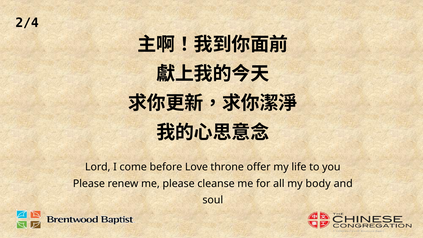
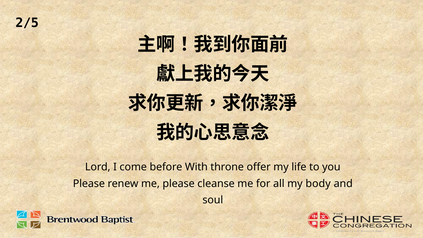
2/4: 2/4 -> 2/5 (27, 23)
Love: Love -> With (196, 167)
